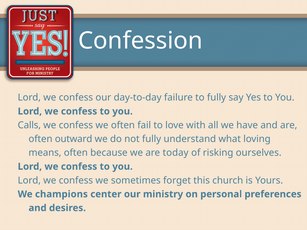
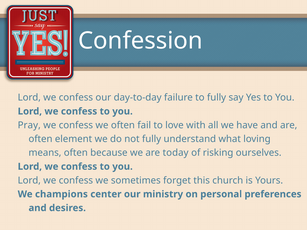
Calls: Calls -> Pray (29, 125)
outward: outward -> element (74, 139)
